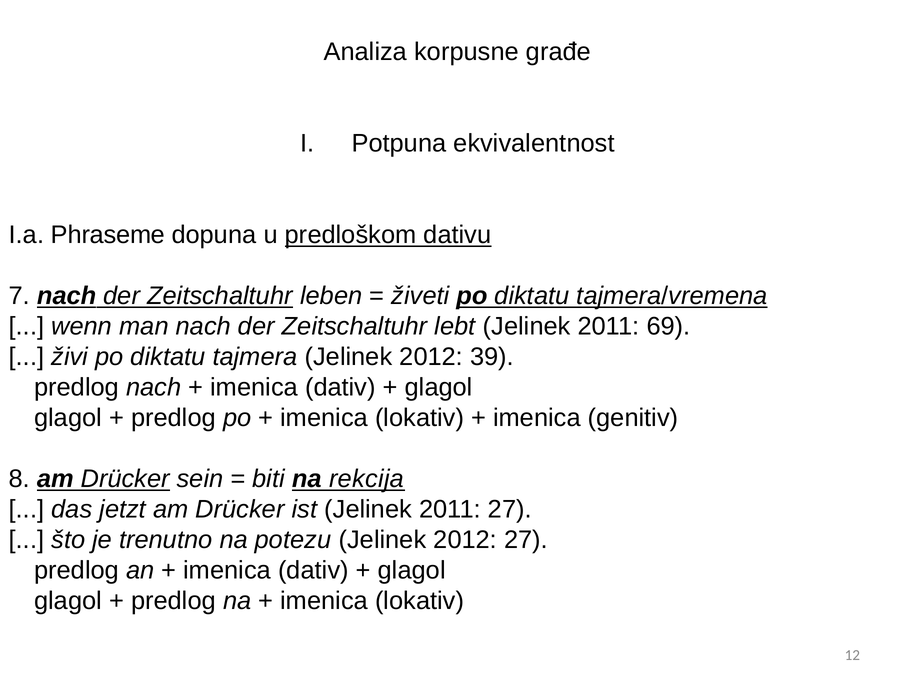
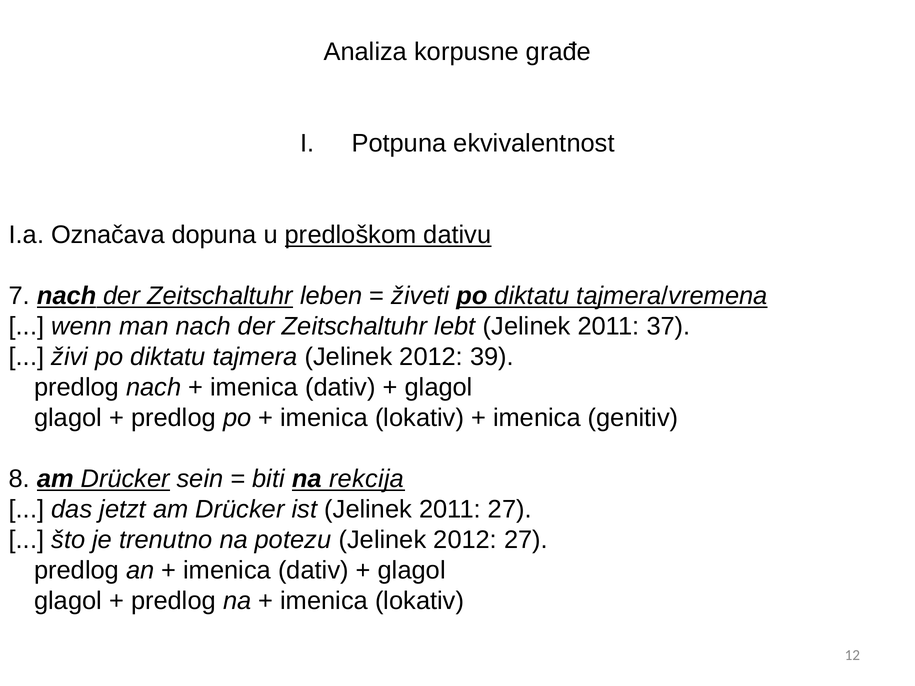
Phraseme: Phraseme -> Označava (108, 235)
69: 69 -> 37 (668, 327)
